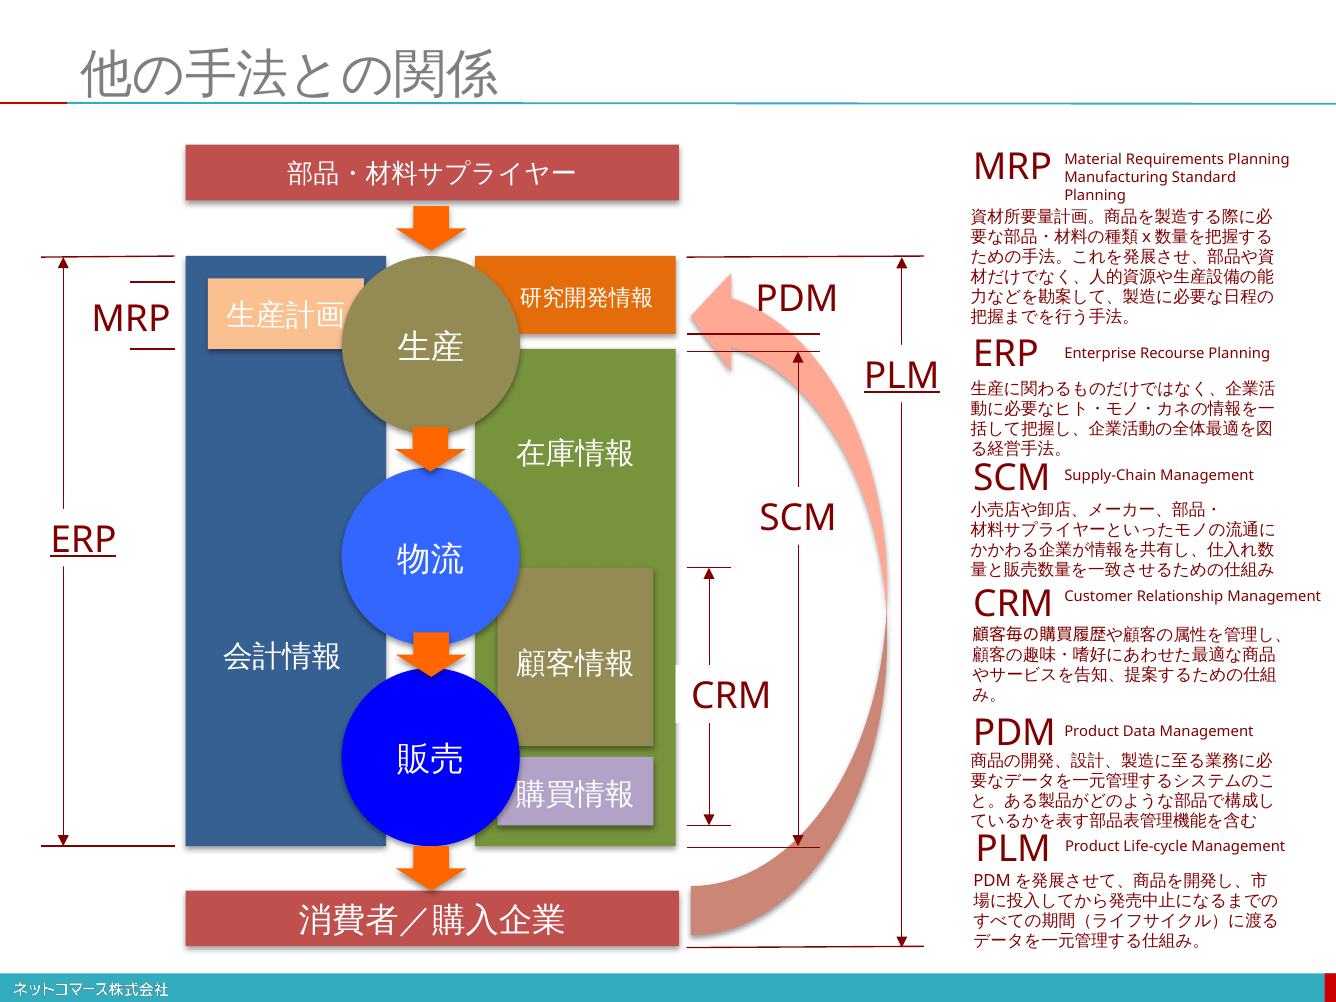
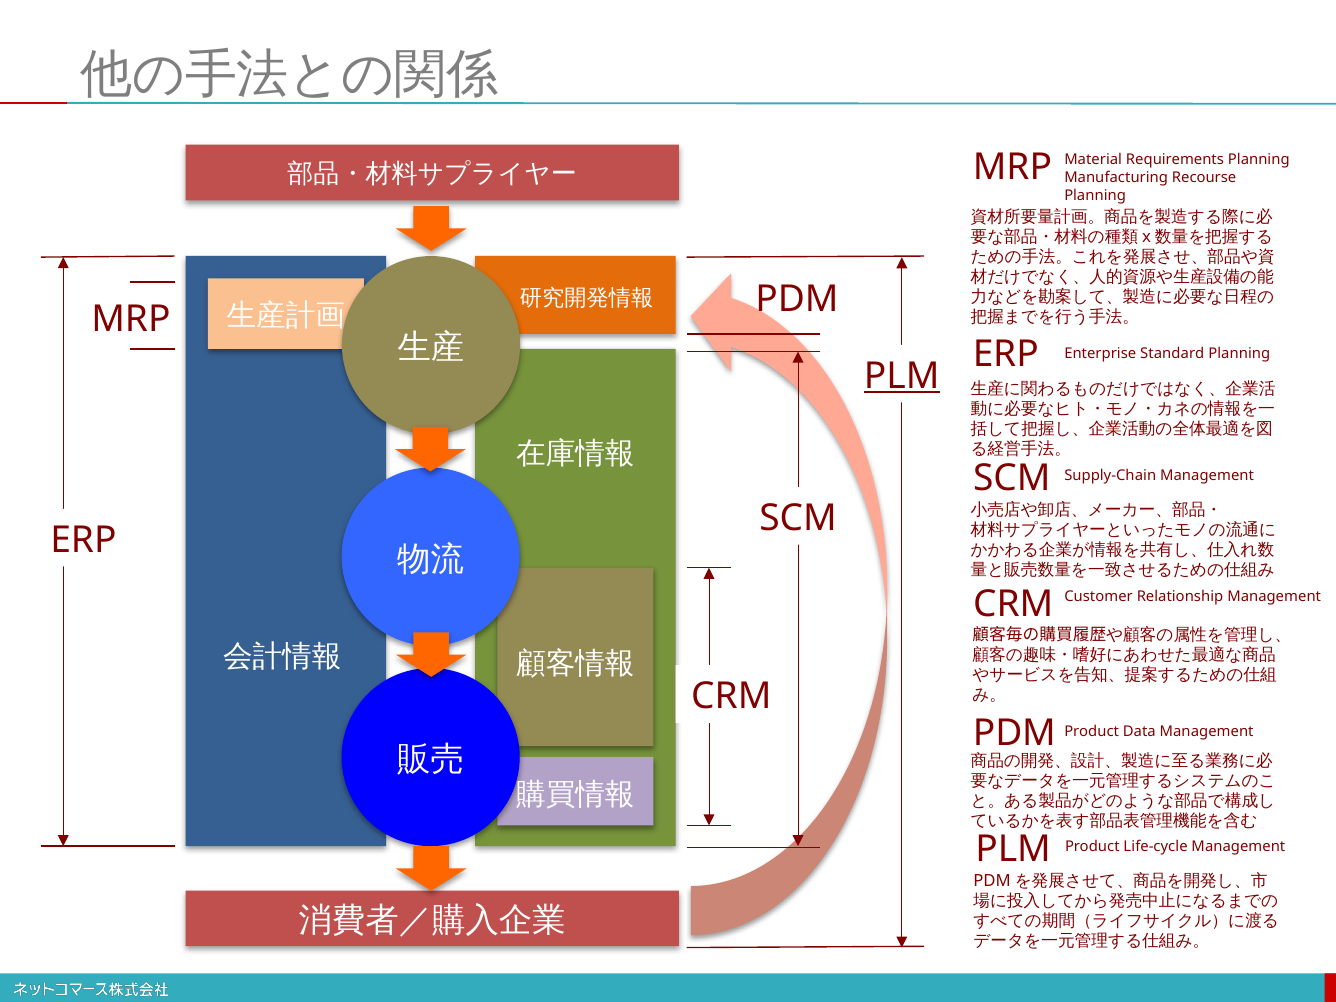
Standard: Standard -> Recourse (1204, 178)
Recourse: Recourse -> Standard (1172, 354)
ERP underline: present -> none (83, 540)
